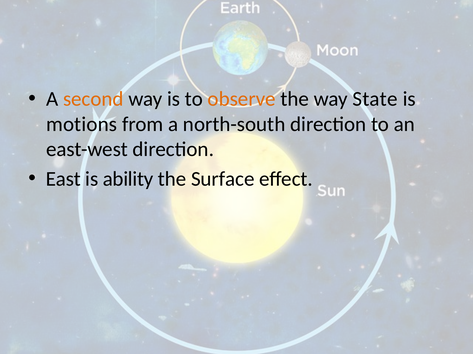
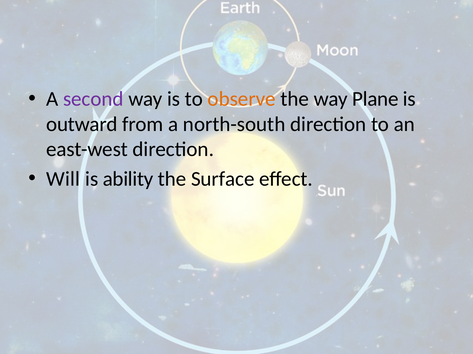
second colour: orange -> purple (93, 99)
State: State -> Plane (375, 99)
motions: motions -> outward (82, 124)
East: East -> Will (63, 179)
